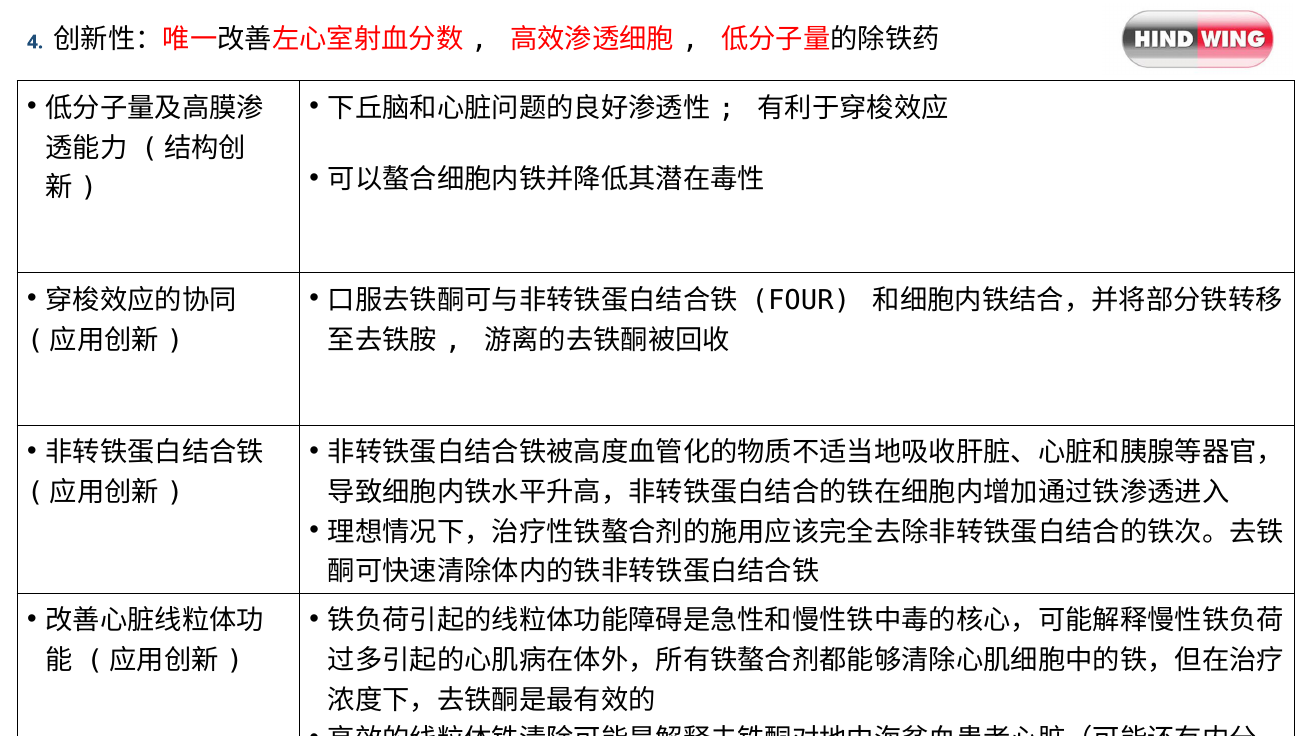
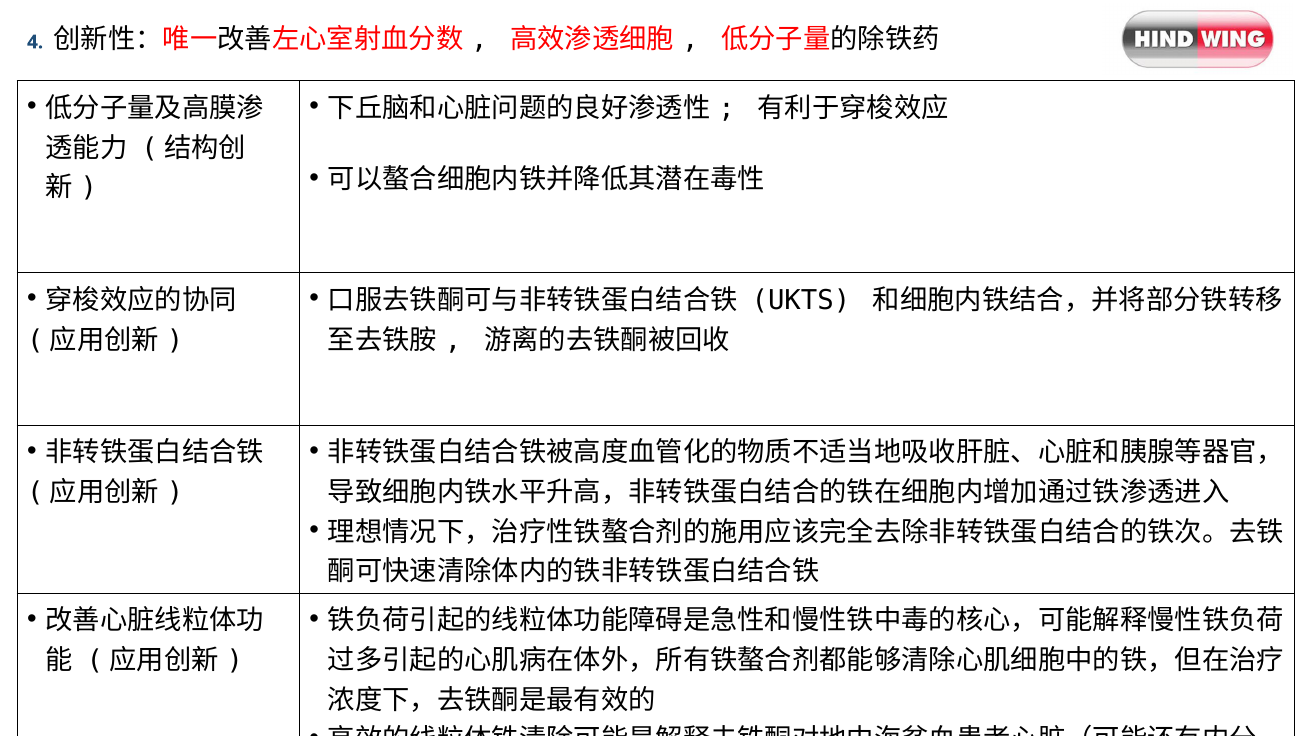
FOUR: FOUR -> UKTS (801, 301)
